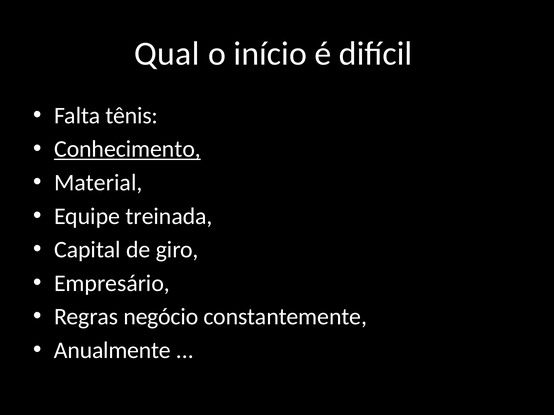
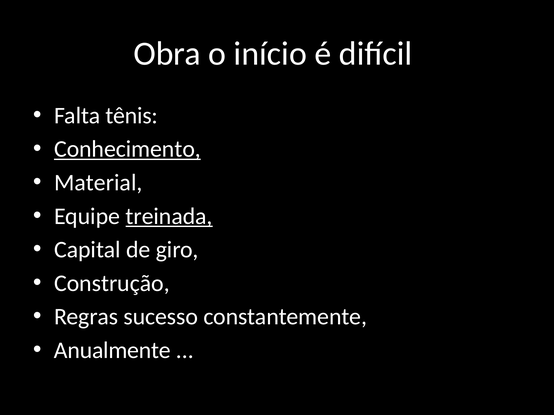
Qual: Qual -> Obra (167, 54)
treinada underline: none -> present (169, 216)
Empresário: Empresário -> Construção (112, 284)
negócio: negócio -> sucesso (161, 317)
